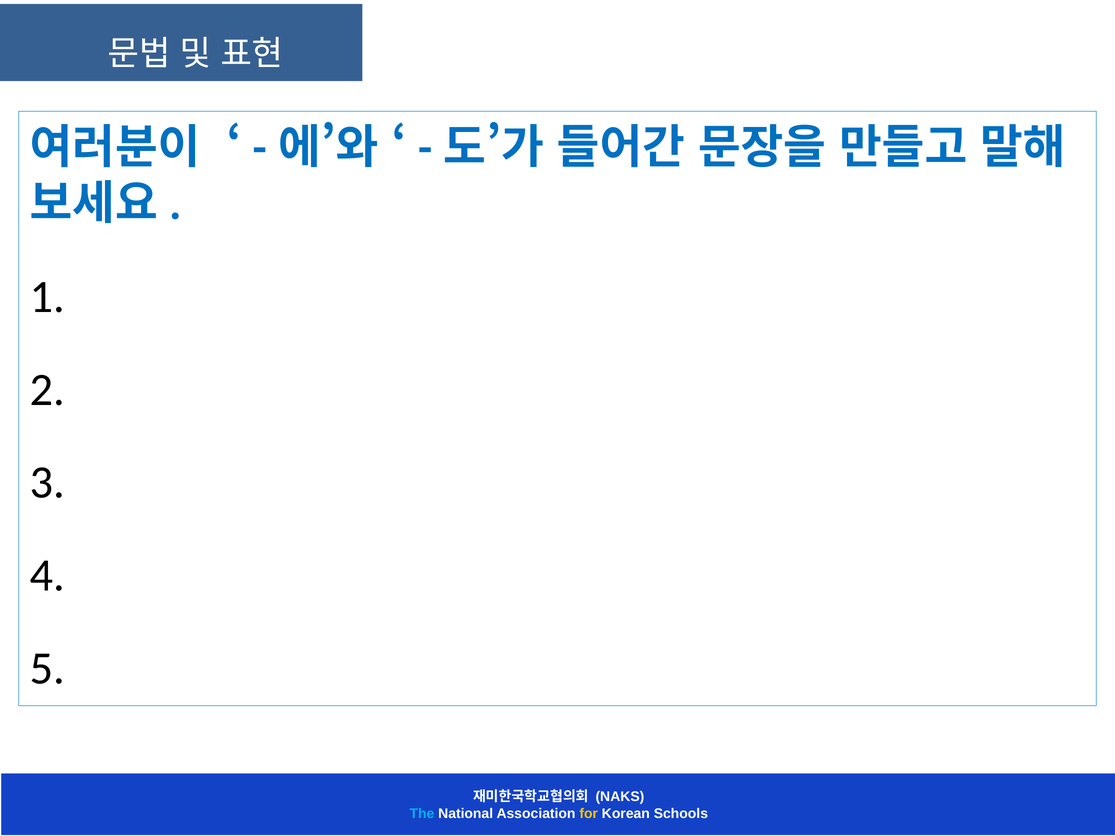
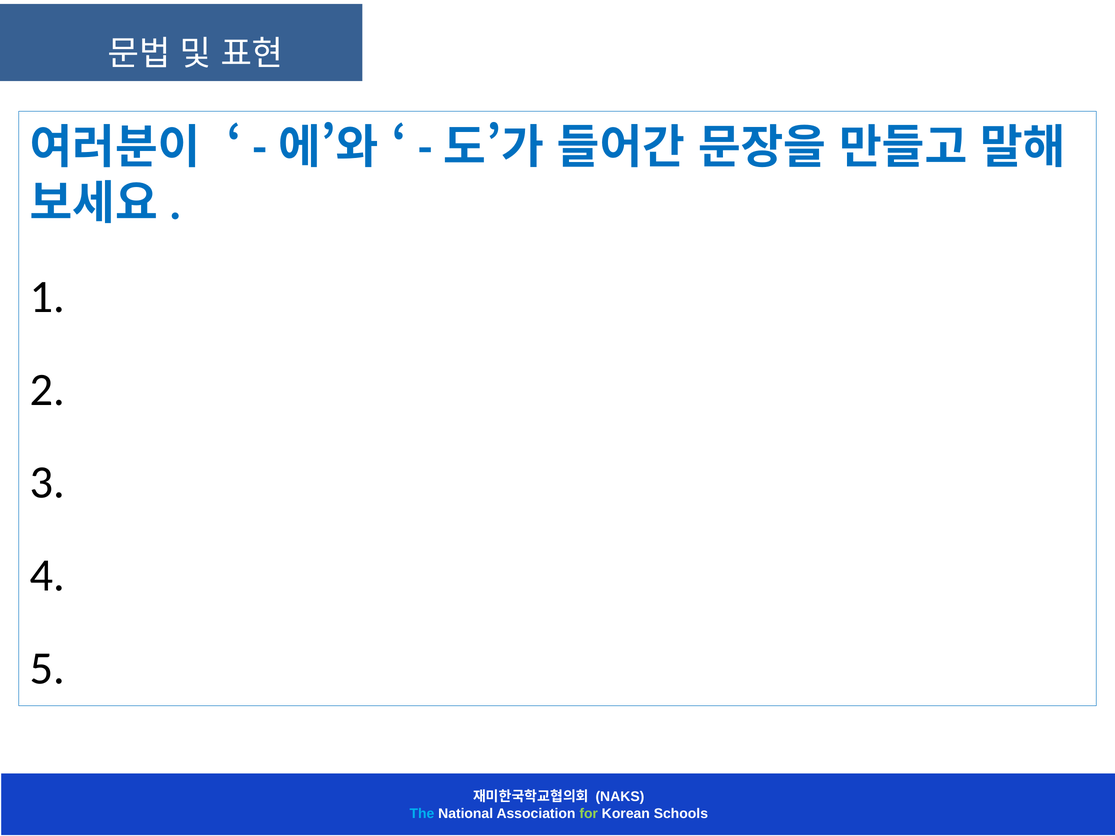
for colour: yellow -> light green (589, 814)
